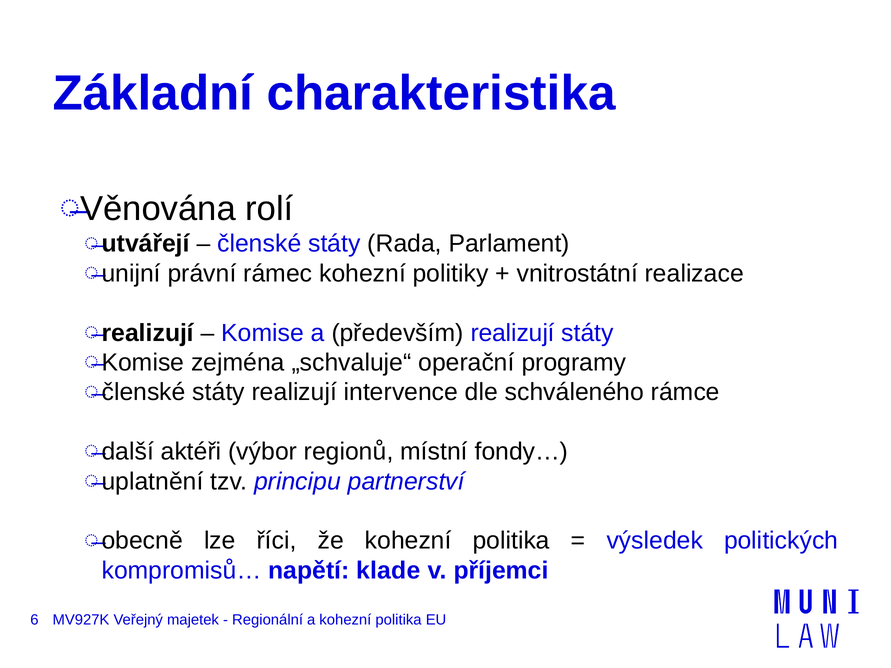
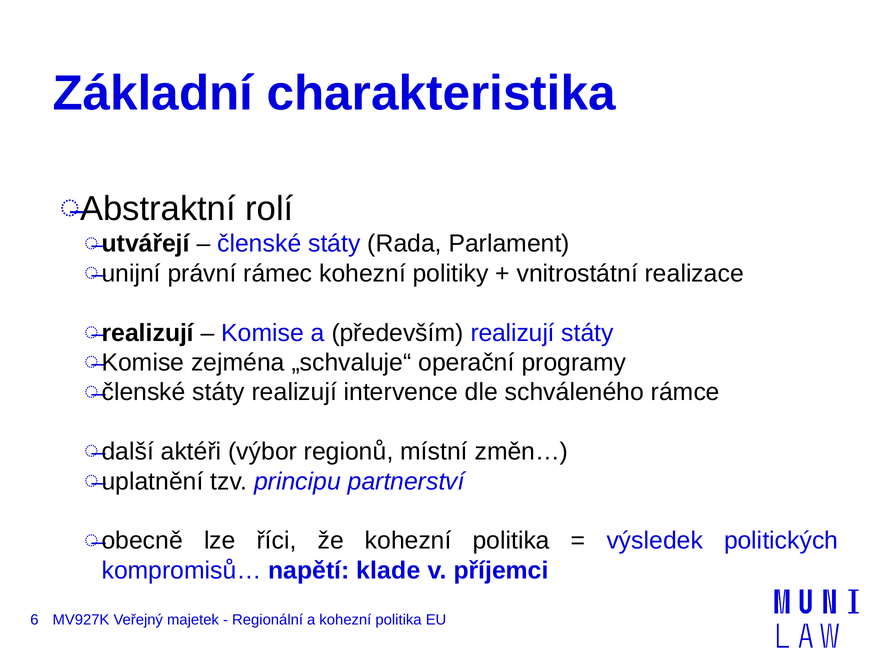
Věnována: Věnována -> Abstraktní (158, 209)
fondy…: fondy… -> změn… (521, 452)
